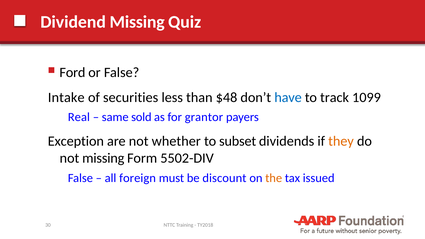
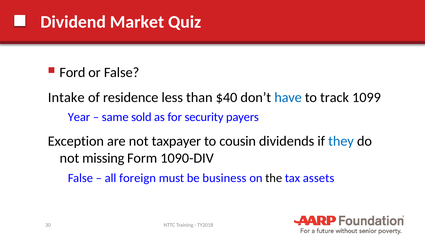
Dividend Missing: Missing -> Market (137, 22)
securities: securities -> residence (131, 97)
$48: $48 -> $40 (227, 97)
Real: Real -> Year (79, 117)
grantor: grantor -> security (204, 117)
whether: whether -> taxpayer (176, 141)
subset: subset -> cousin (238, 141)
they colour: orange -> blue (341, 141)
5502-DIV: 5502-DIV -> 1090-DIV (187, 158)
discount: discount -> business (224, 178)
the colour: orange -> black (274, 178)
issued: issued -> assets (319, 178)
